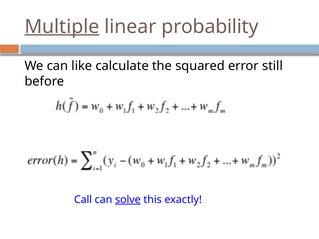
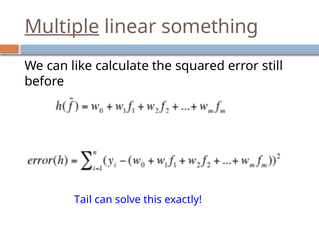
probability: probability -> something (210, 27)
Call: Call -> Tail (83, 200)
solve underline: present -> none (128, 200)
